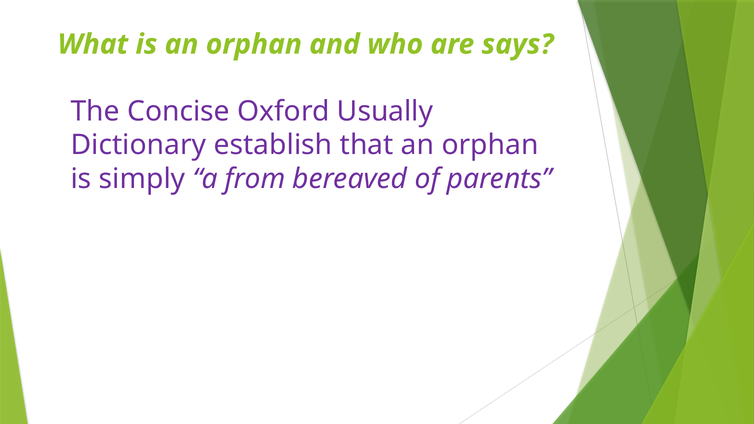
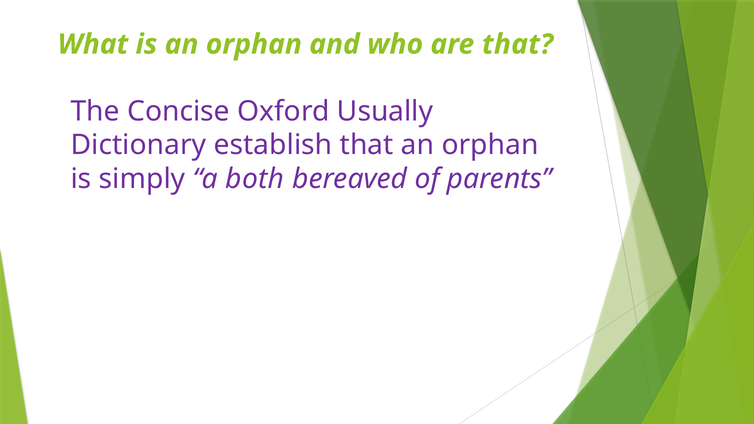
are says: says -> that (518, 44)
from: from -> both (255, 179)
